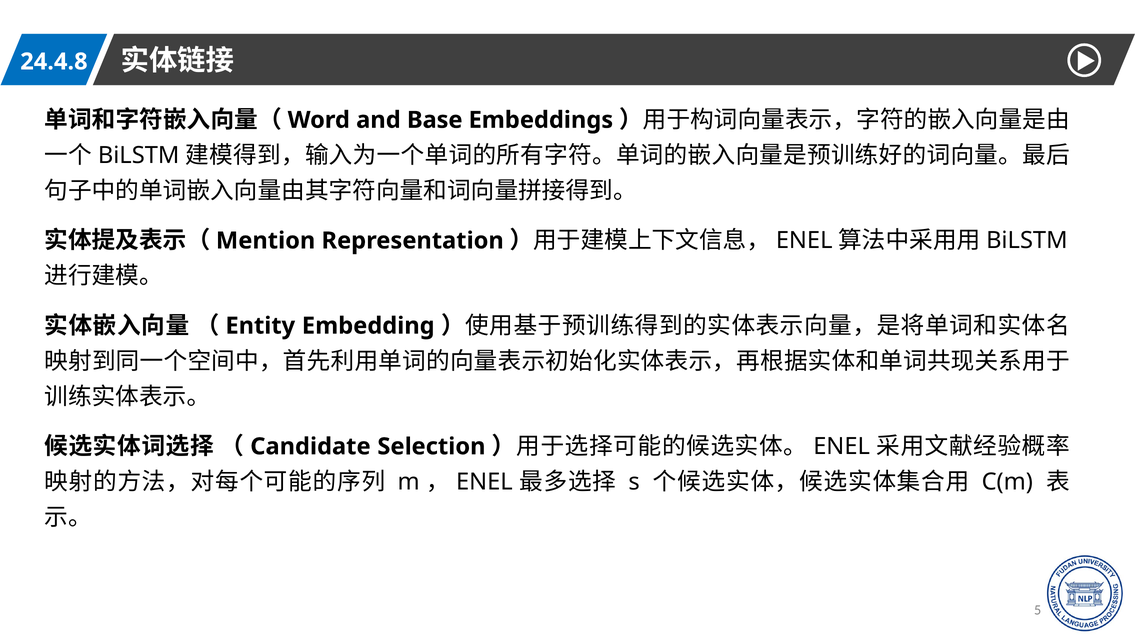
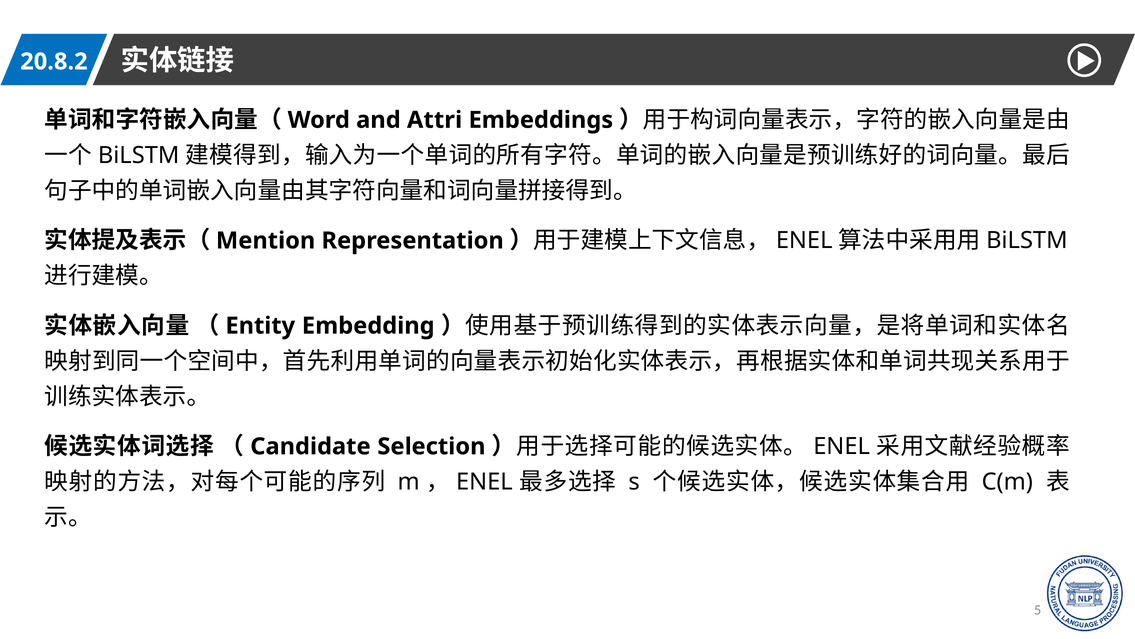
24.4.8: 24.4.8 -> 20.8.2 (54, 62)
Base: Base -> Attri (435, 120)
